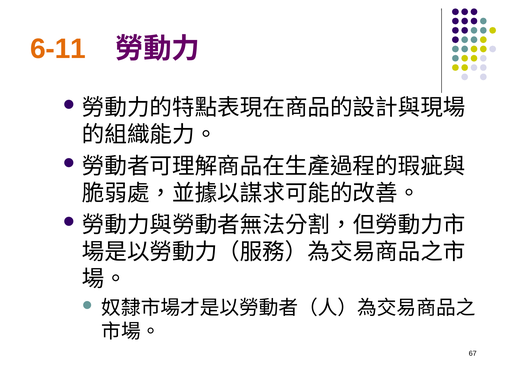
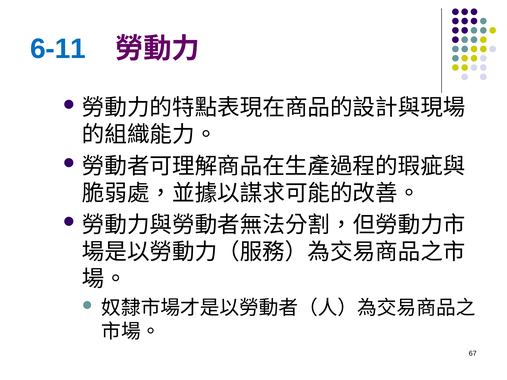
6-11 colour: orange -> blue (58, 49)
